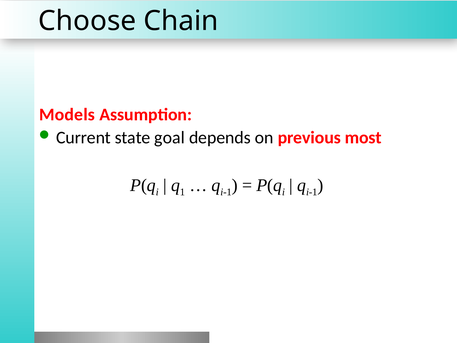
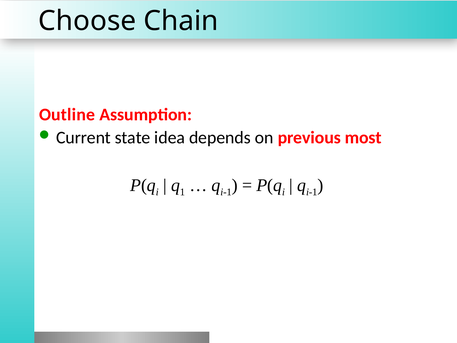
Models: Models -> Outline (67, 115)
goal: goal -> idea (170, 137)
